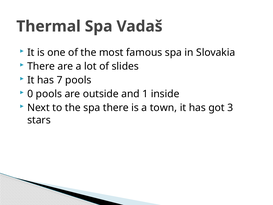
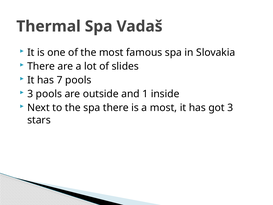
0: 0 -> 3 (30, 94)
a town: town -> most (163, 108)
